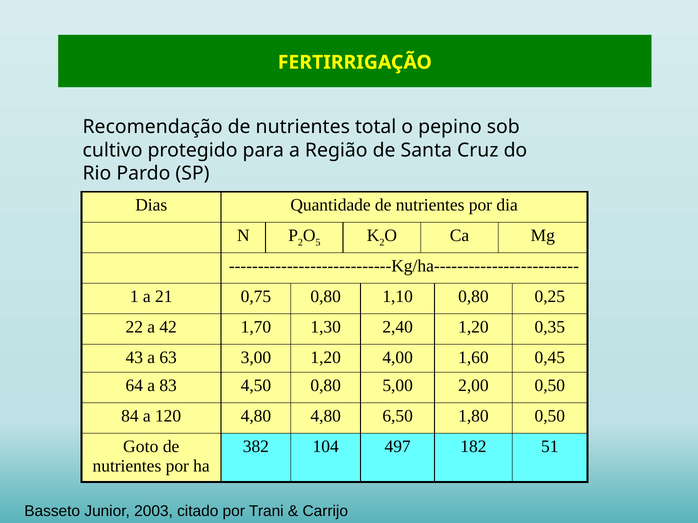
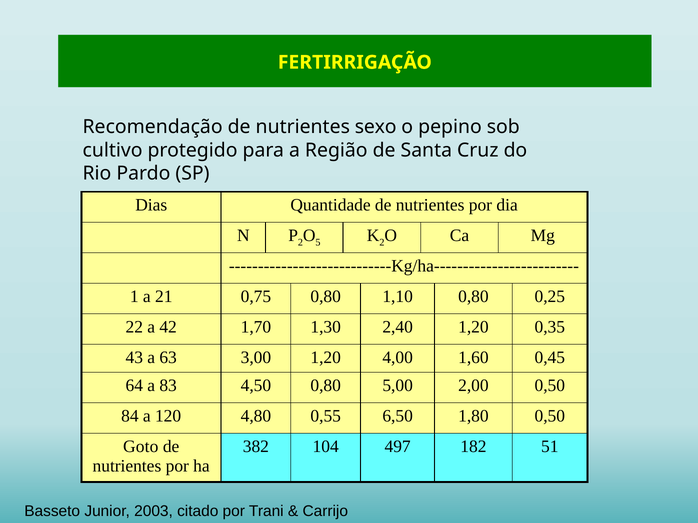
total: total -> sexo (376, 127)
4,80 4,80: 4,80 -> 0,55 (326, 416)
